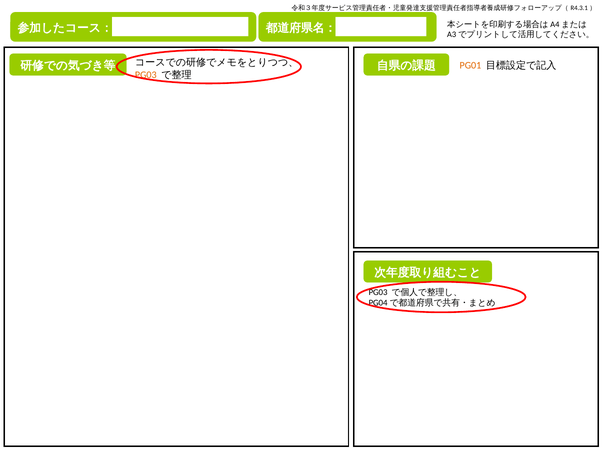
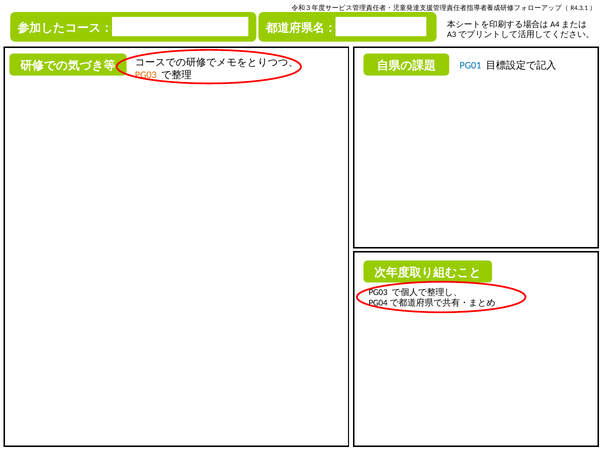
PG01 colour: orange -> blue (470, 66)
